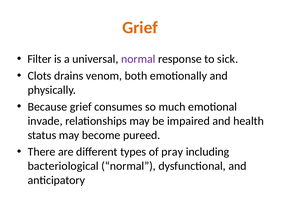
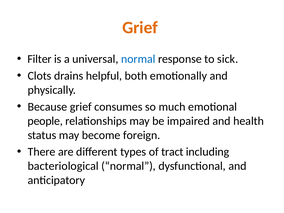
normal colour: purple -> blue (138, 59)
venom: venom -> helpful (104, 76)
invade: invade -> people (45, 121)
pureed: pureed -> foreign (142, 135)
pray: pray -> tract (172, 152)
